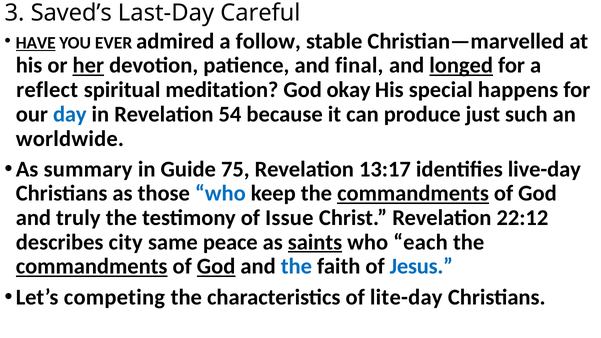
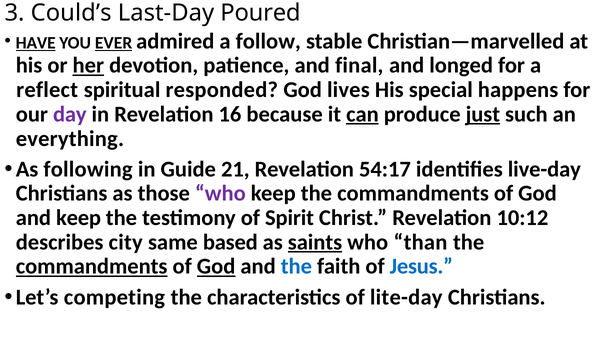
Saved’s: Saved’s -> Could’s (71, 13)
Careful: Careful -> Poured (260, 13)
EVER underline: none -> present (114, 43)
longed underline: present -> none (461, 66)
meditation: meditation -> responded (222, 90)
okay: okay -> lives (348, 90)
day colour: blue -> purple (70, 114)
54: 54 -> 16 (230, 114)
can underline: none -> present (362, 114)
just underline: none -> present (483, 114)
worldwide: worldwide -> everything (70, 139)
summary: summary -> following (88, 169)
75: 75 -> 21 (235, 169)
13:17: 13:17 -> 54:17 (385, 169)
who colour: blue -> purple (220, 194)
commandments underline: present -> none (413, 194)
and truly: truly -> keep (79, 218)
Issue: Issue -> Spirit (290, 218)
22:12: 22:12 -> 10:12 (522, 218)
peace: peace -> based (230, 242)
each: each -> than (420, 242)
